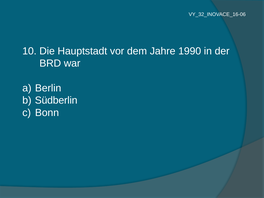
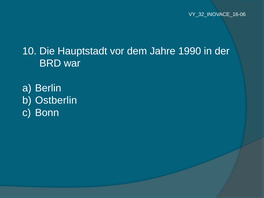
Südberlin: Südberlin -> Ostberlin (56, 100)
